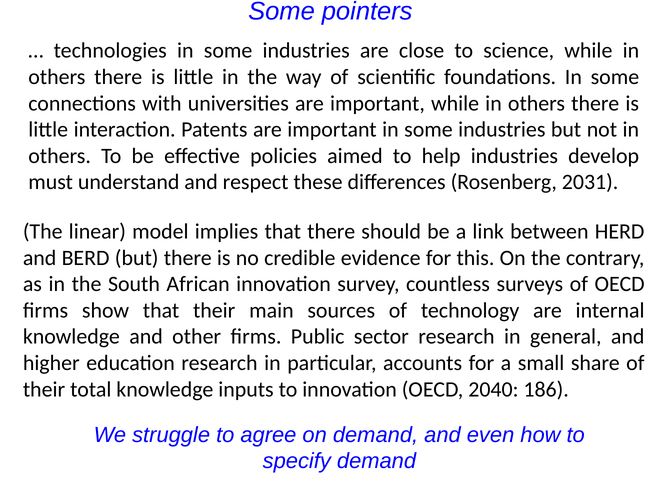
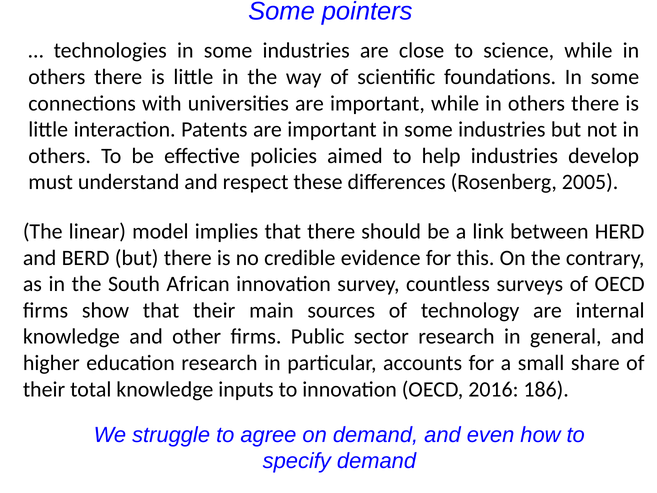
2031: 2031 -> 2005 (590, 182)
2040: 2040 -> 2016 (493, 389)
